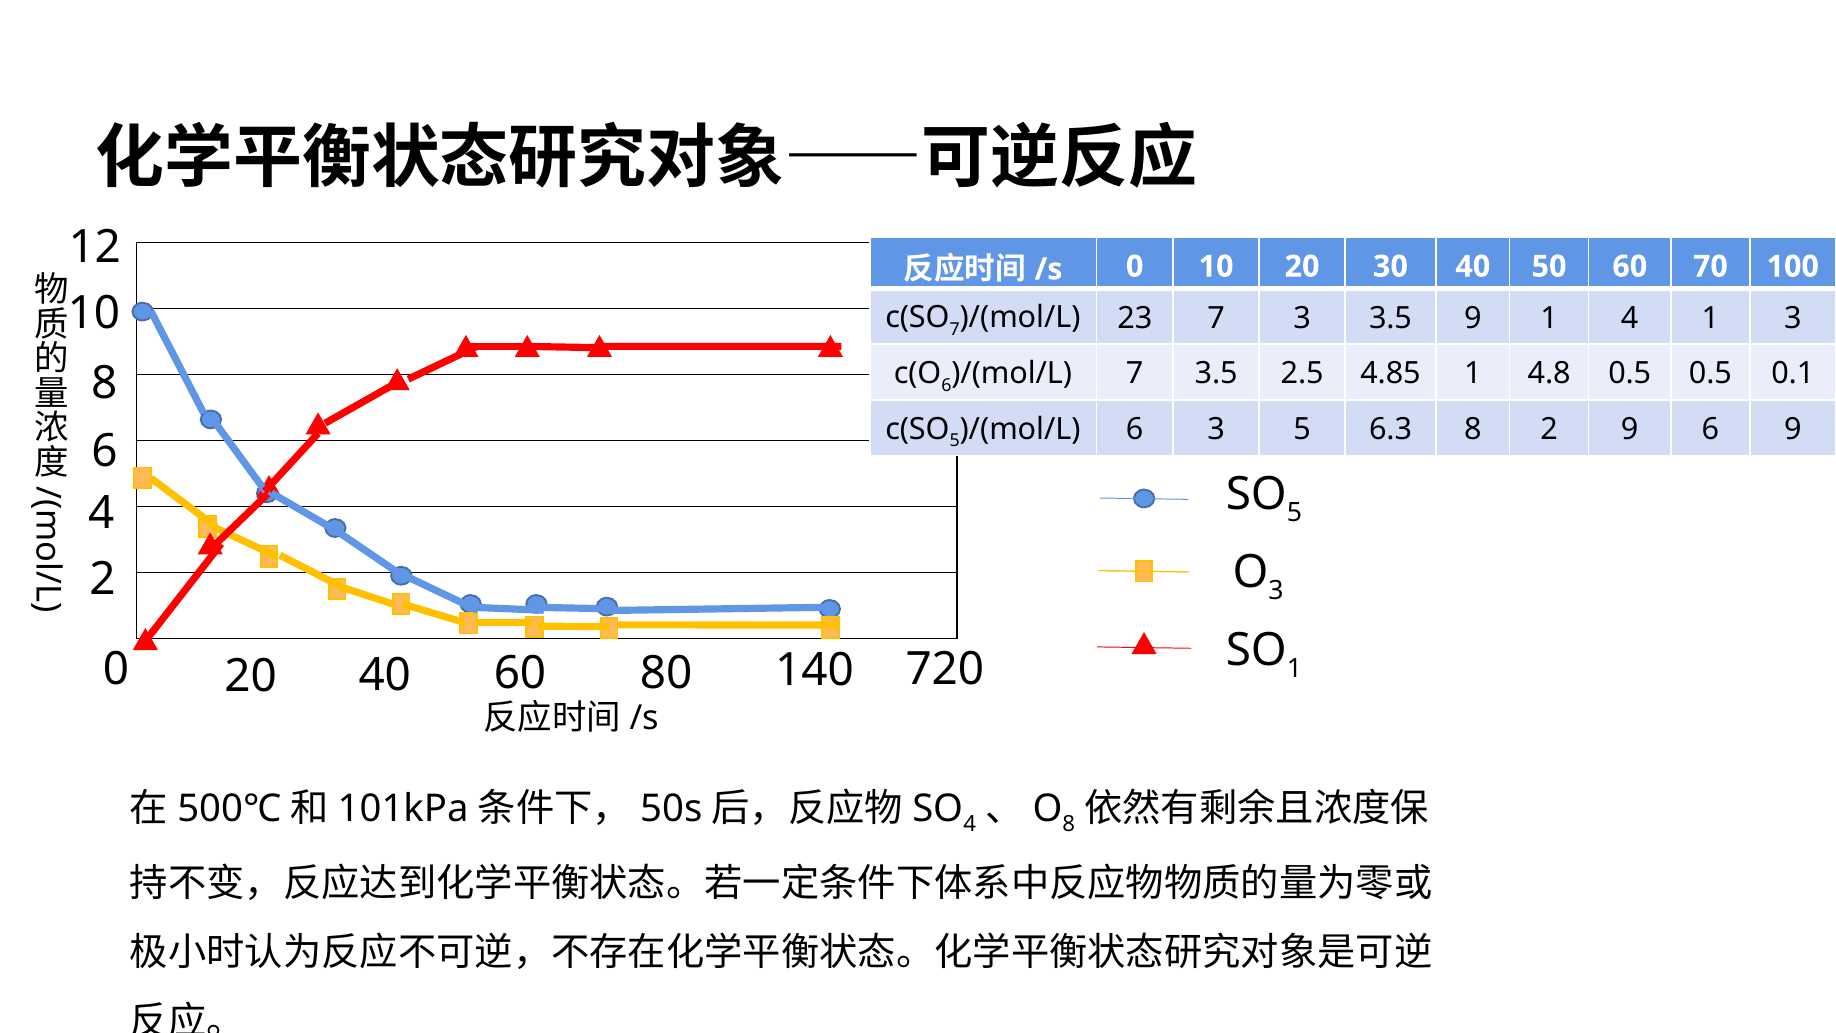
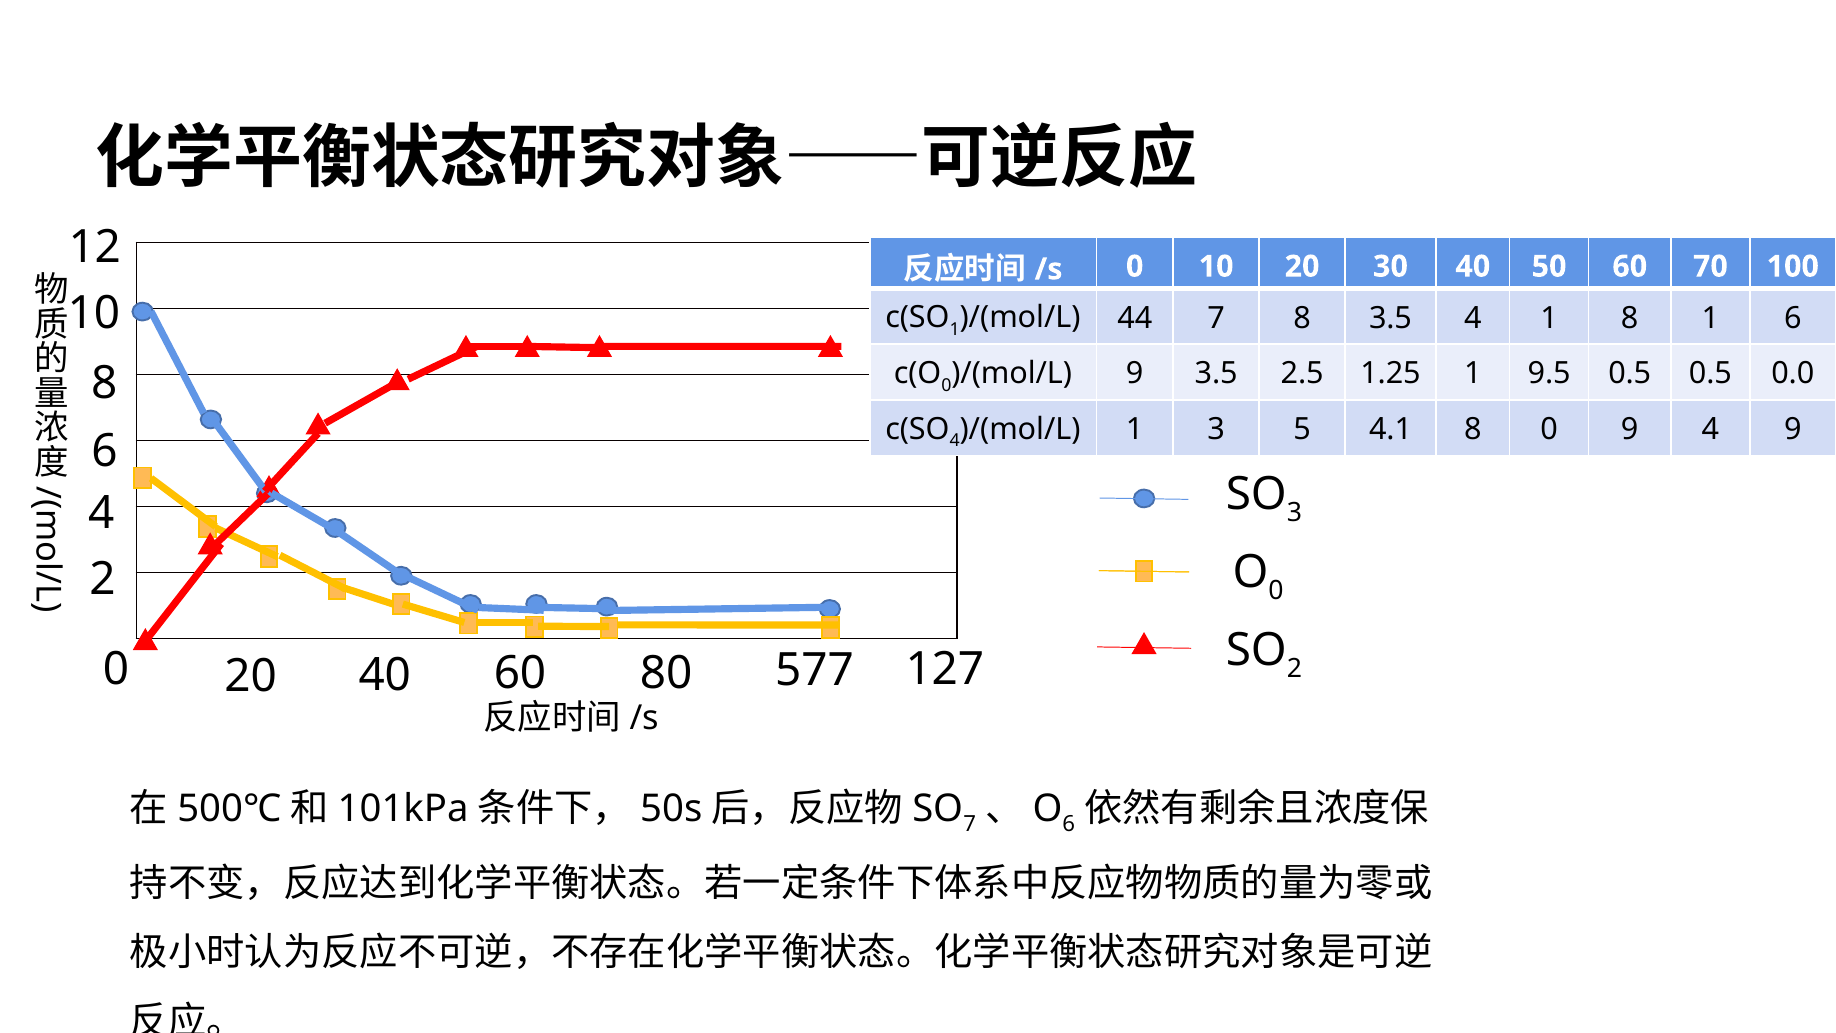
7: 7 -> 1 (955, 330)
23: 23 -> 44 (1135, 318)
7 3: 3 -> 8 (1302, 318)
3.5 9: 9 -> 4 (1473, 318)
1 4: 4 -> 8 (1630, 318)
1 3: 3 -> 6 (1793, 318)
6: 6 -> 0 (946, 385)
7: 7 -> 9 (1135, 374)
4.85: 4.85 -> 1.25 (1391, 374)
4.8: 4.8 -> 9.5 (1549, 374)
0.1: 0.1 -> 0.0 (1793, 374)
5: 5 -> 4 (955, 441)
6: 6 -> 1 (1135, 429)
6.3: 6.3 -> 4.1 (1391, 429)
8 2: 2 -> 0 (1549, 429)
9 6: 6 -> 4 (1710, 429)
5: 5 -> 3 (1294, 512)
3: 3 -> 0 (1276, 590)
1: 1 -> 2 (1294, 668)
140: 140 -> 577 (814, 670)
720: 720 -> 127 (945, 669)
4: 4 -> 7 (970, 824)
8: 8 -> 6 (1069, 824)
